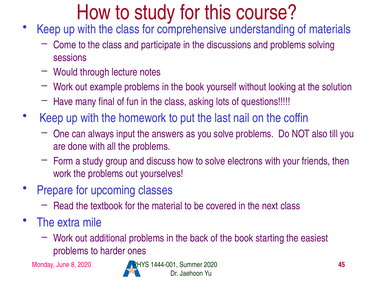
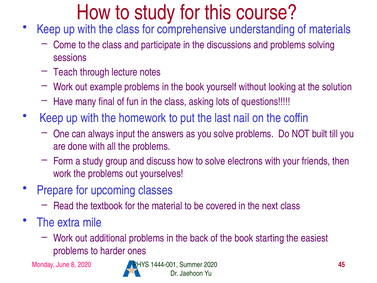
Would: Would -> Teach (65, 72)
also: also -> built (320, 134)
